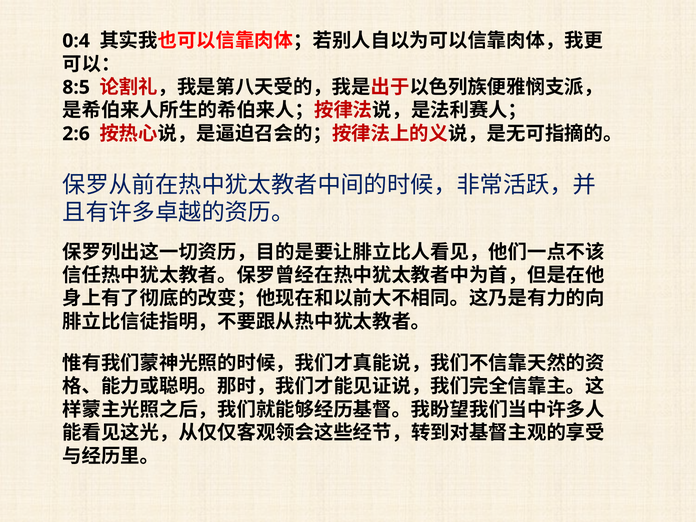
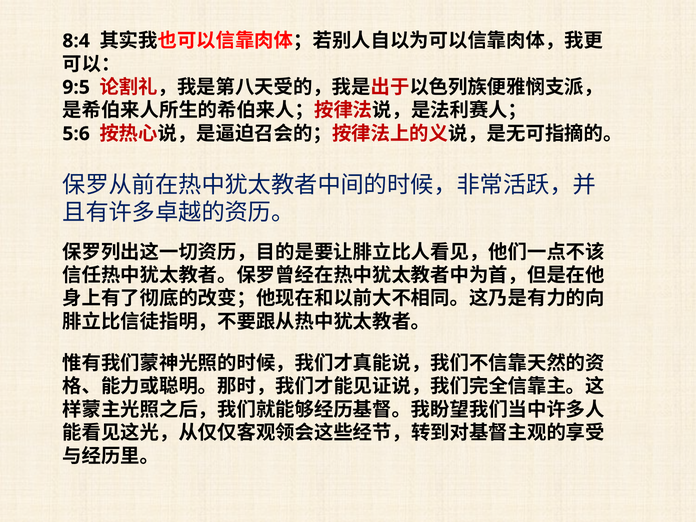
0:4: 0:4 -> 8:4 (76, 41)
8:5: 8:5 -> 9:5 (76, 87)
2:6: 2:6 -> 5:6 (76, 134)
